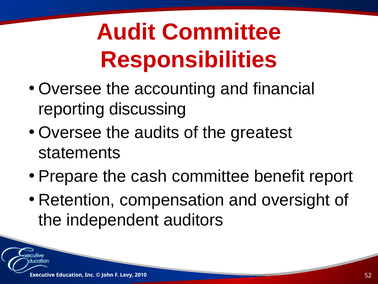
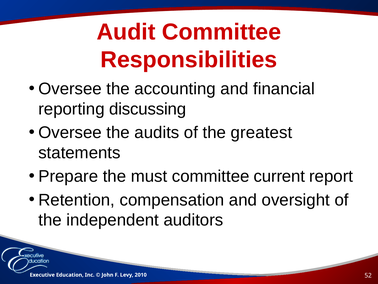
cash: cash -> must (149, 176)
benefit: benefit -> current (279, 176)
